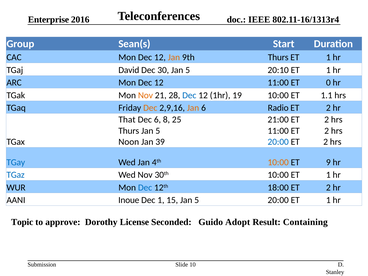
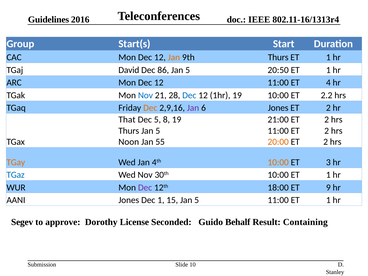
Enterprise: Enterprise -> Guidelines (48, 20)
Sean(s: Sean(s -> Start(s (134, 44)
30: 30 -> 86 (163, 70)
20:10: 20:10 -> 20:50 (278, 70)
0: 0 -> 4 (328, 83)
Nov colour: orange -> blue (145, 95)
1.1: 1.1 -> 2.2 (327, 95)
Jan colour: orange -> purple (193, 108)
6 Radio: Radio -> Jones (278, 108)
Dec 6: 6 -> 5 (157, 119)
8 25: 25 -> 19 (177, 119)
39: 39 -> 55 (160, 142)
20:00 colour: blue -> orange (278, 142)
TGay colour: blue -> orange (16, 162)
9: 9 -> 3 (328, 162)
Dec colour: blue -> purple (145, 187)
18:00 ET 2: 2 -> 9 (328, 187)
AANI Inoue: Inoue -> Jones (129, 200)
5 20:00: 20:00 -> 11:00 (278, 200)
Topic: Topic -> Segev (22, 222)
Adopt: Adopt -> Behalf (238, 222)
